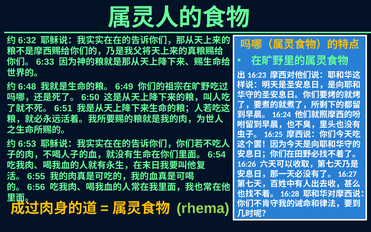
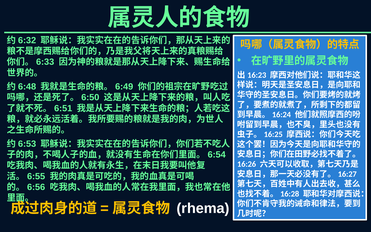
rhema colour: light green -> white (203, 208)
